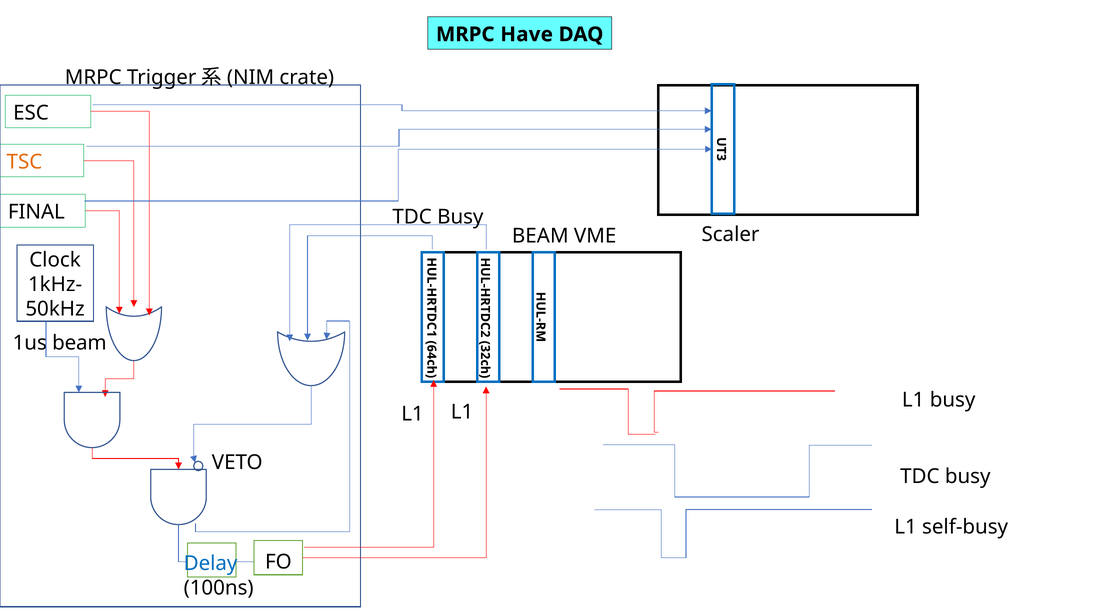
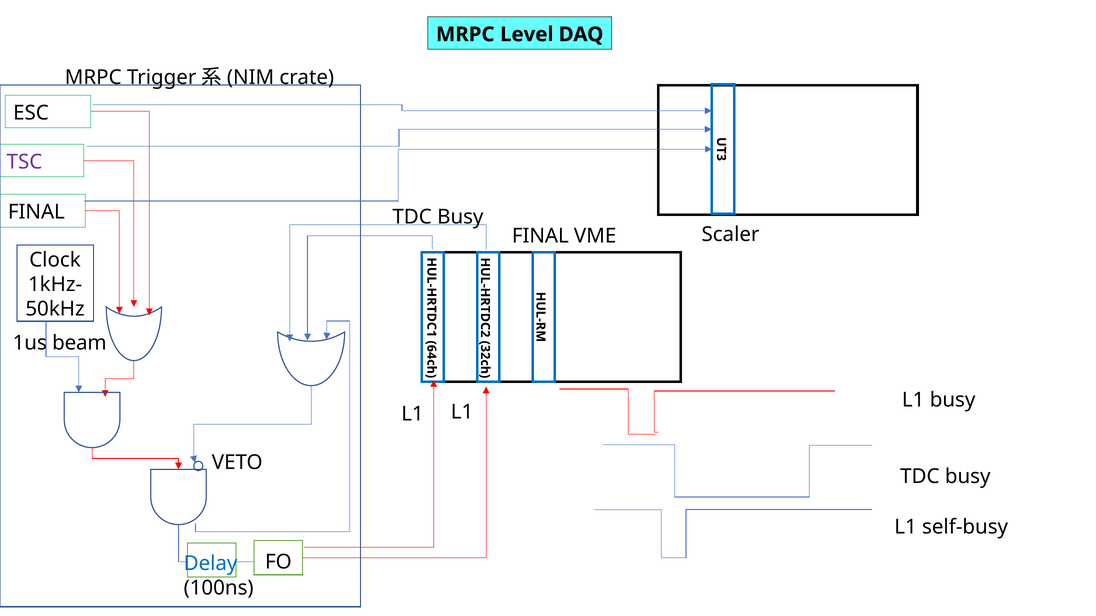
Have: Have -> Level (527, 34)
TSC colour: orange -> purple (24, 162)
BEAM: BEAM -> FINAL (540, 236)
